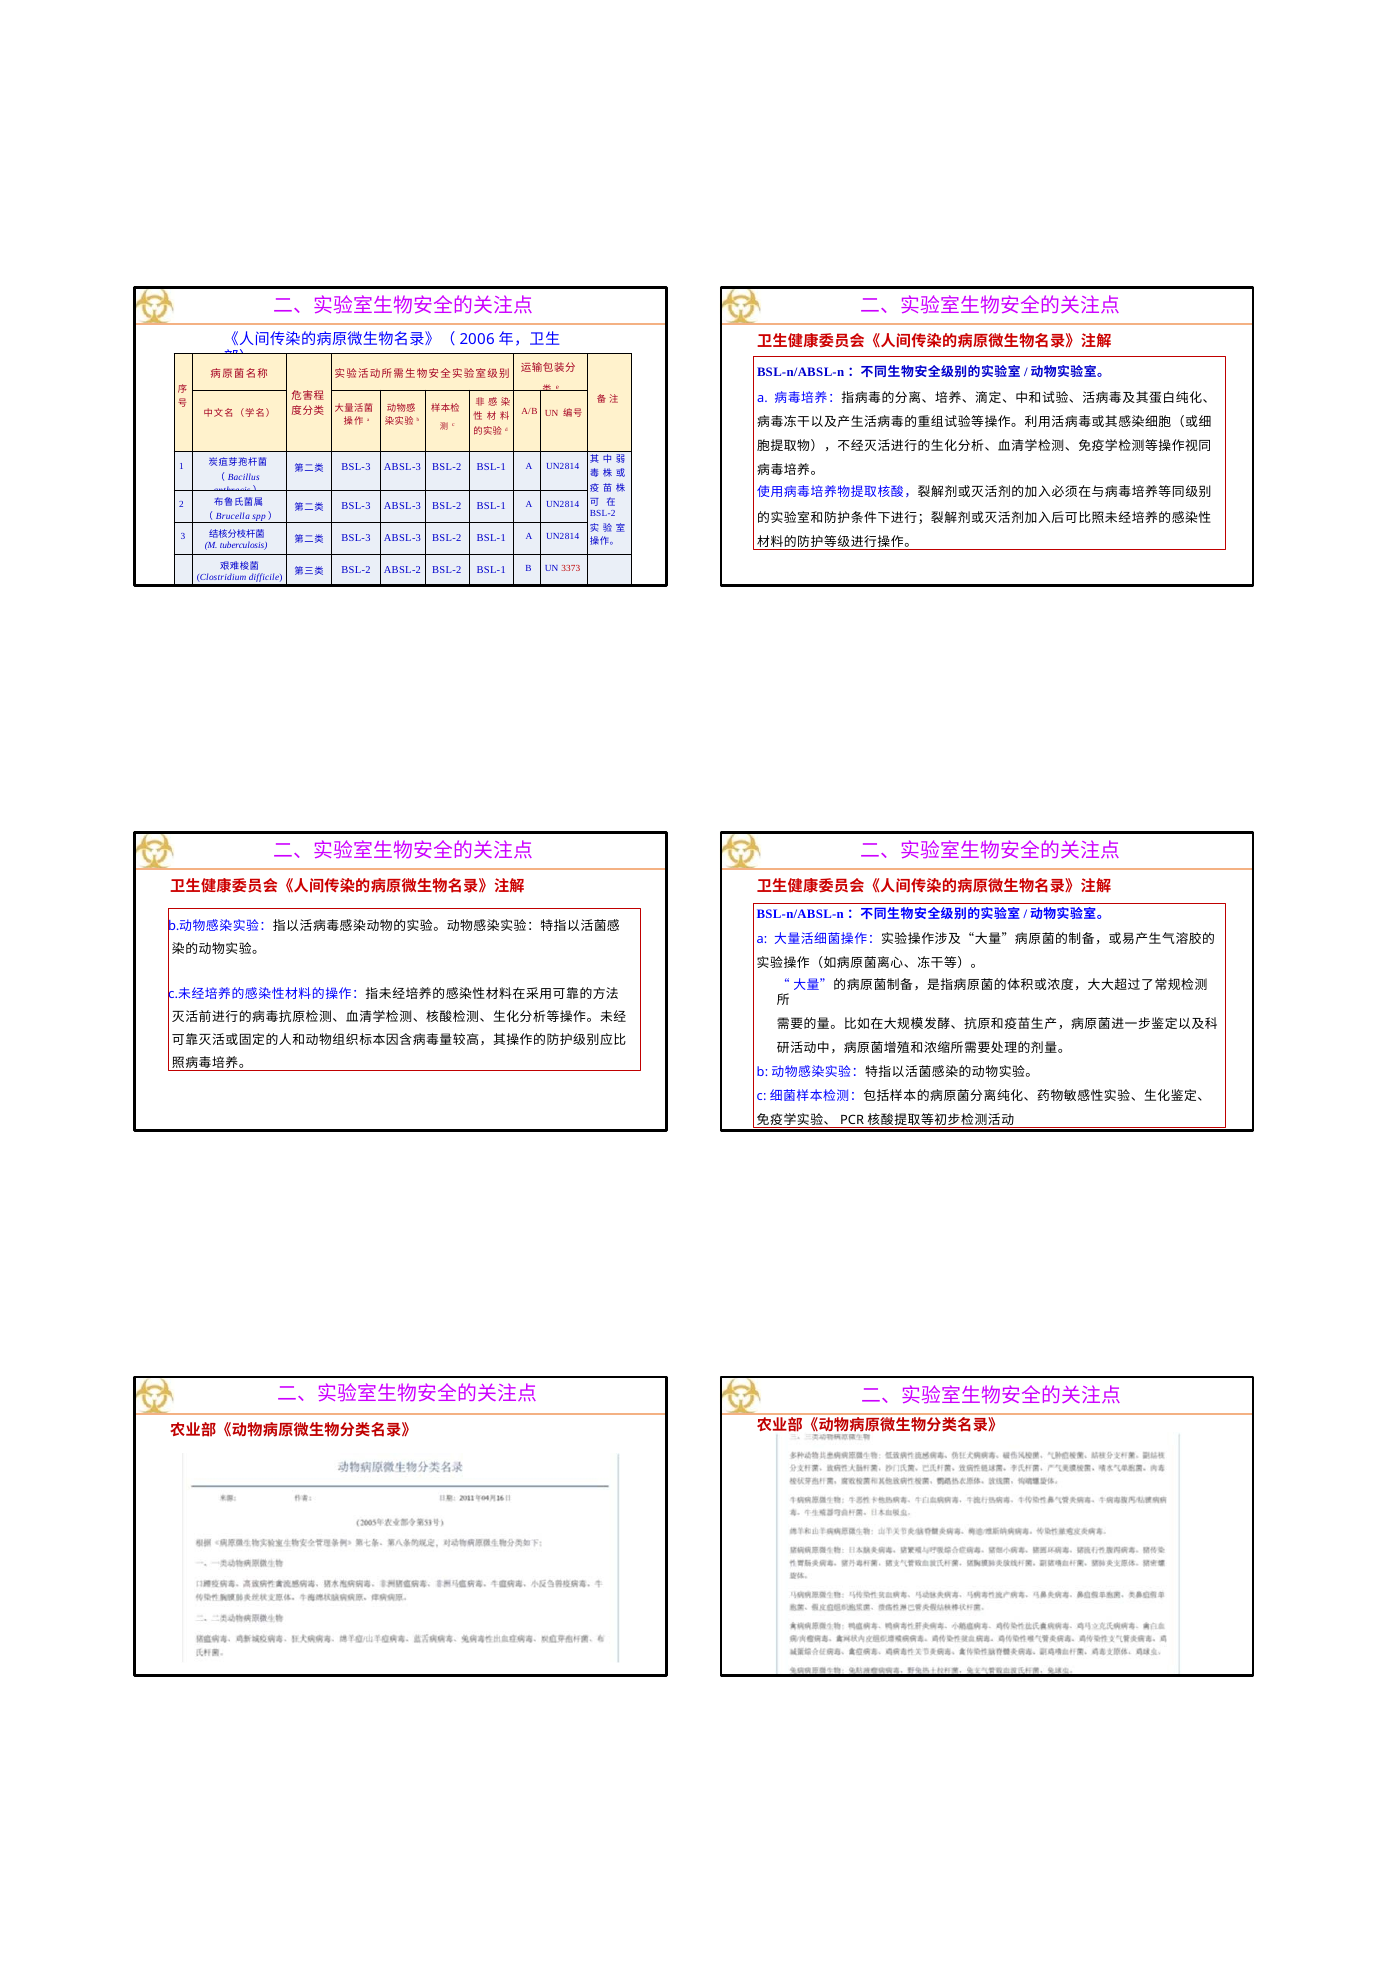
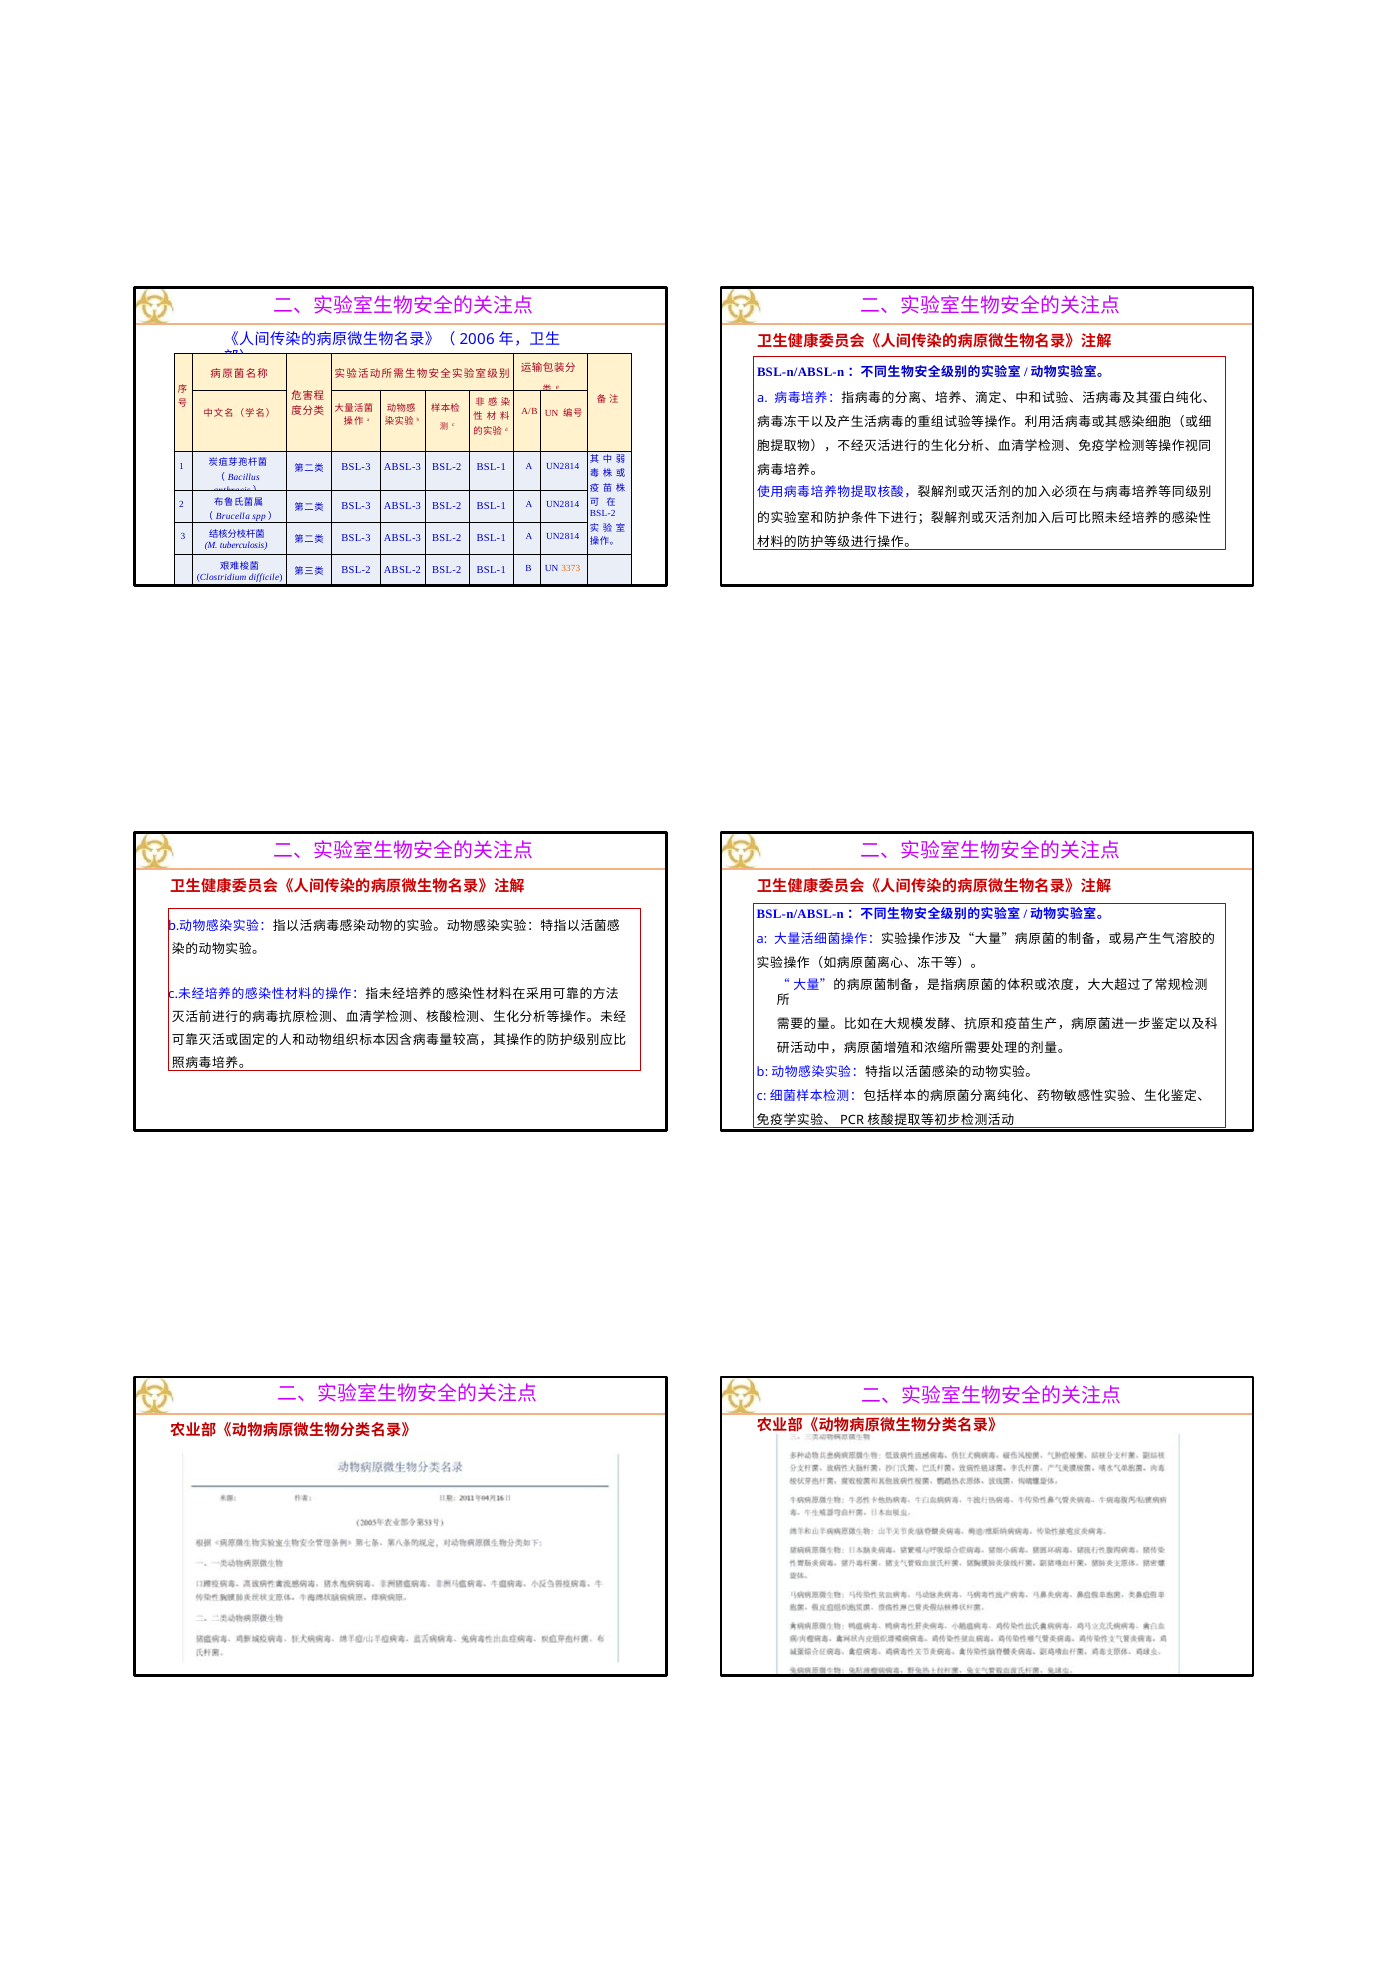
3373 colour: red -> orange (571, 569)
